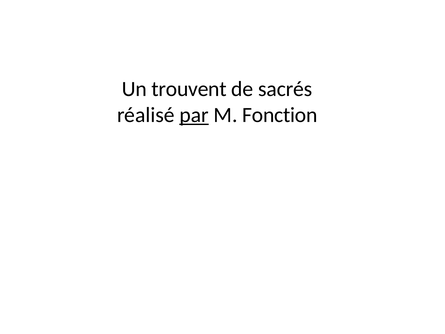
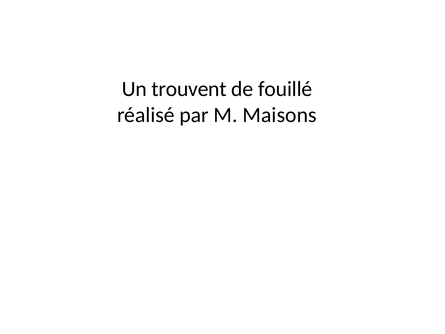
sacrés: sacrés -> fouillé (285, 89)
par underline: present -> none (194, 115)
Fonction: Fonction -> Maisons (280, 115)
